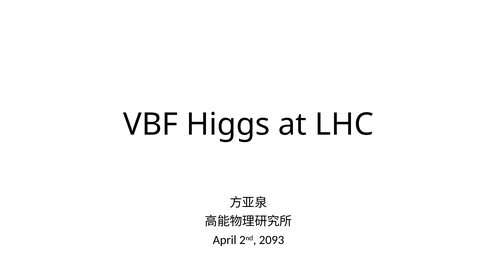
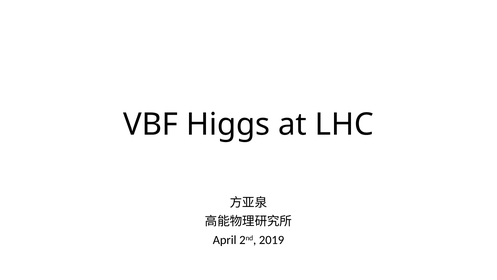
2093: 2093 -> 2019 (272, 240)
